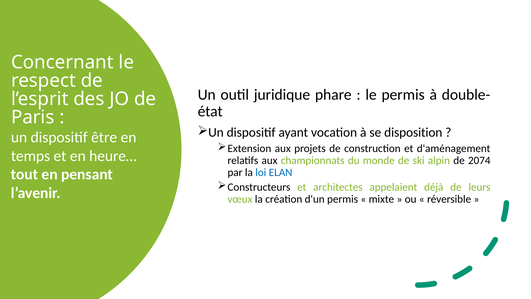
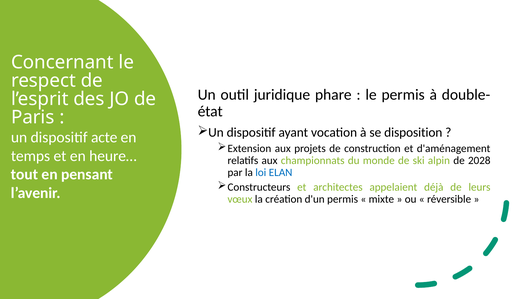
être: être -> acte (104, 137)
2074: 2074 -> 2028 (479, 160)
